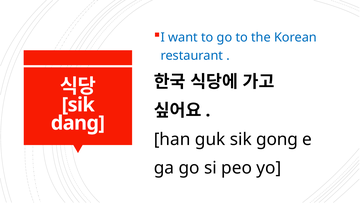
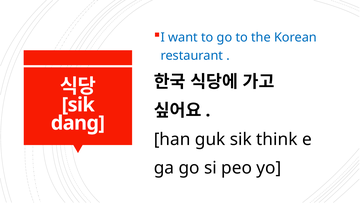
gong: gong -> think (277, 139)
